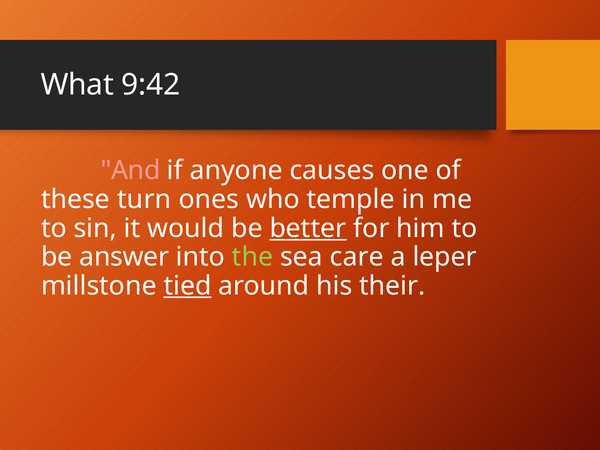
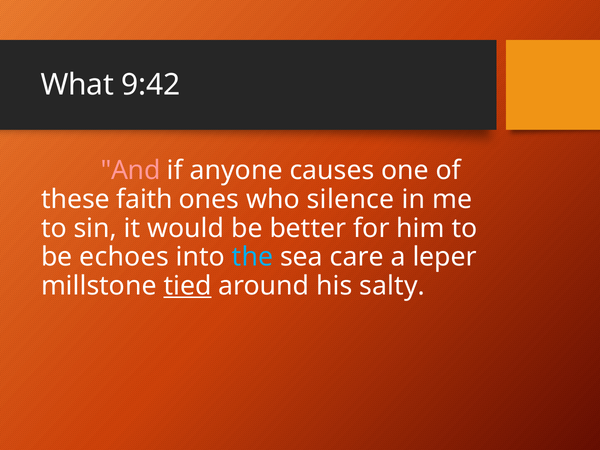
turn: turn -> faith (144, 199)
temple: temple -> silence (351, 199)
better underline: present -> none (308, 228)
answer: answer -> echoes (124, 257)
the colour: light green -> light blue (253, 257)
their: their -> salty (392, 286)
